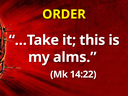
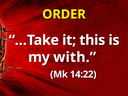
alms: alms -> with (75, 57)
